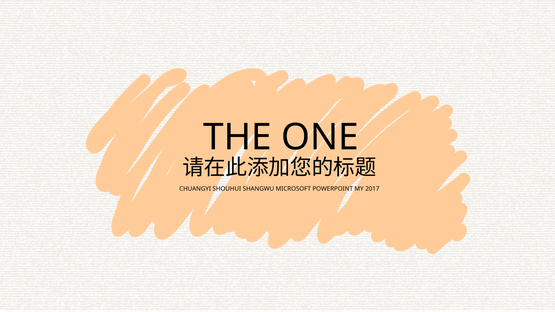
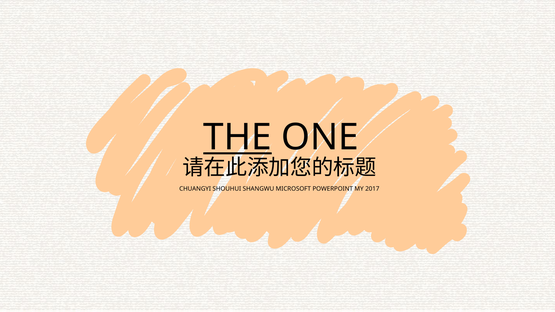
THE underline: none -> present (237, 138)
